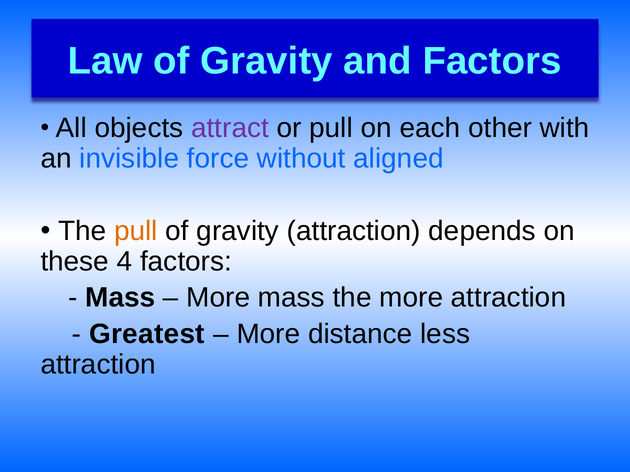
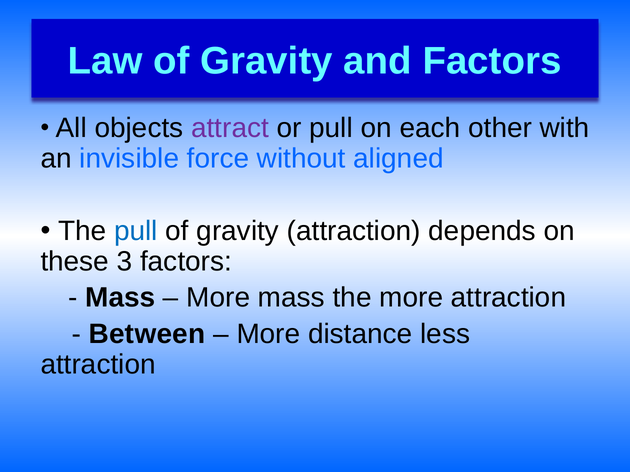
pull colour: orange -> blue (136, 231)
4: 4 -> 3 (125, 262)
Greatest: Greatest -> Between (147, 334)
